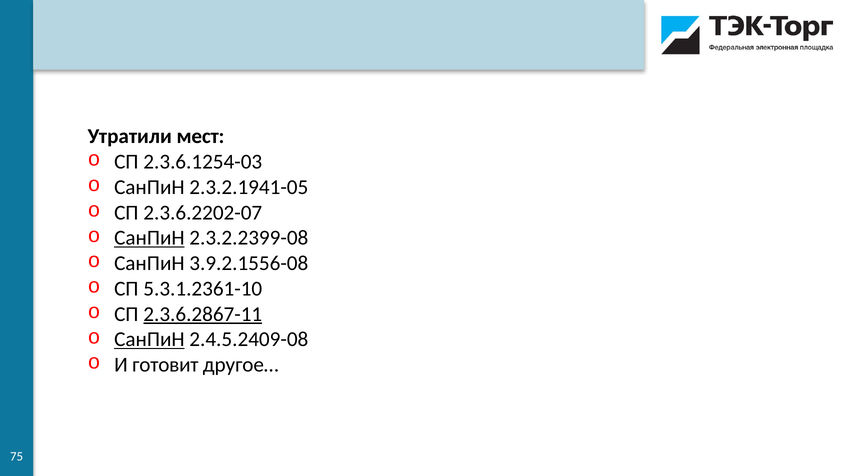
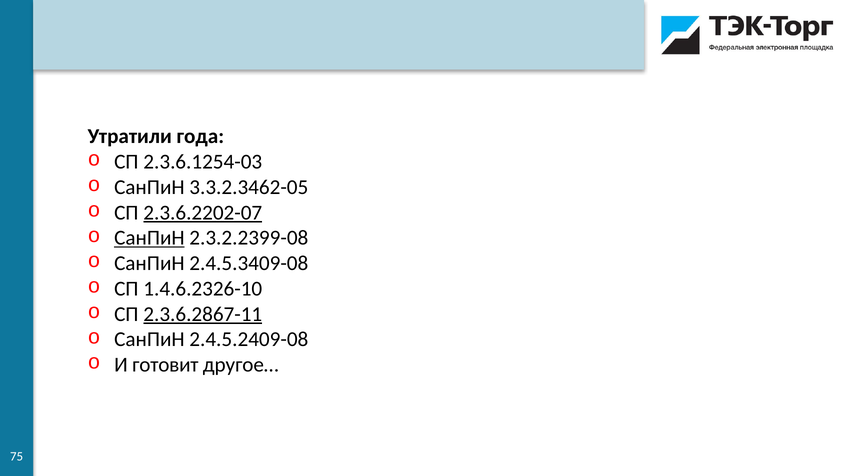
мест: мест -> года (200, 137)
2.3.2.1941-05: 2.3.2.1941-05 -> 3.3.2.3462-05 (249, 187)
2.3.6.2202-07 underline: none -> present (203, 213)
3.9.2.1556-08: 3.9.2.1556-08 -> 2.4.5.3409-08 (249, 264)
5.3.1.2361-10: 5.3.1.2361-10 -> 1.4.6.2326-10 (203, 289)
СанПиН underline: present -> none (149, 340)
